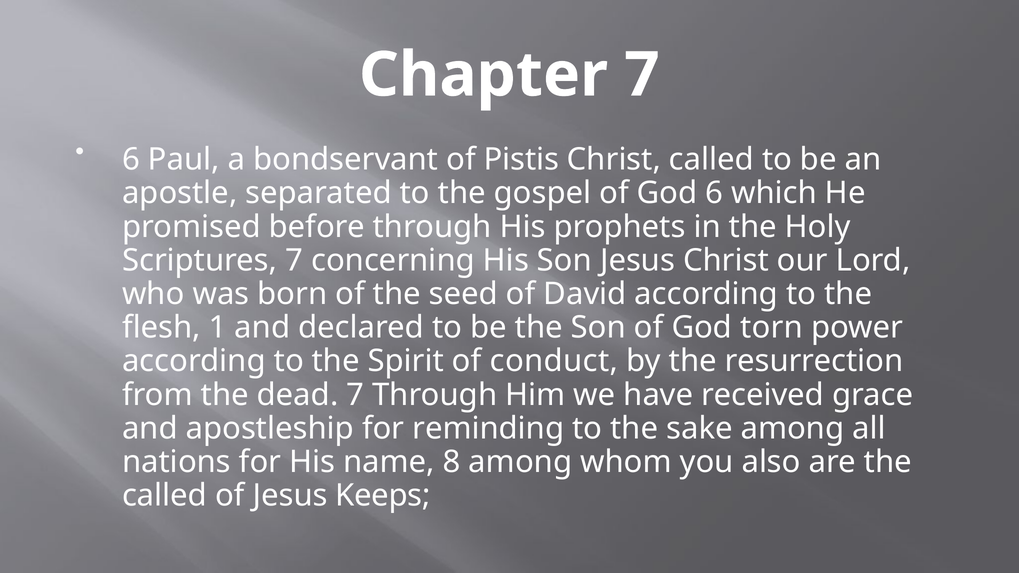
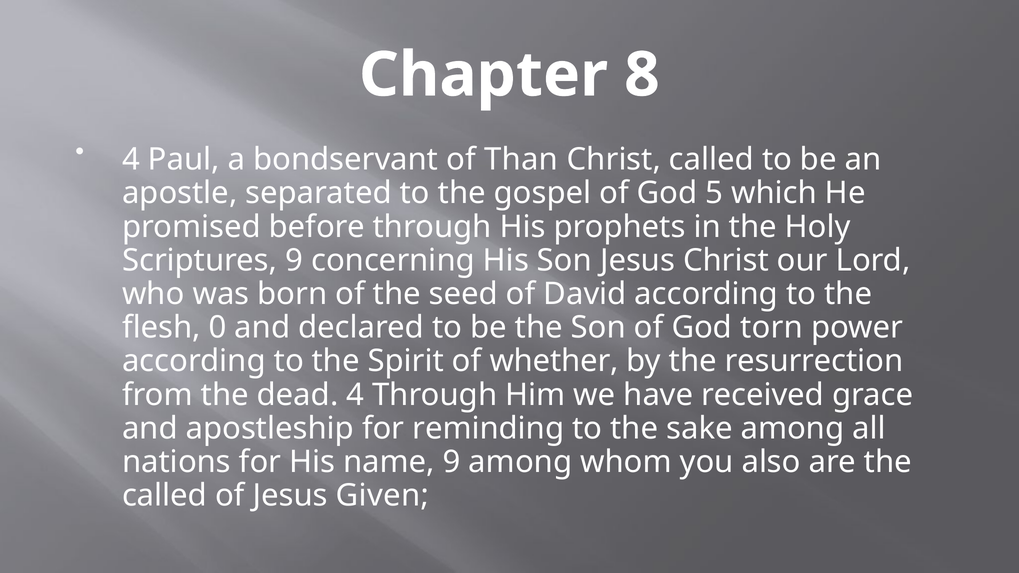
Chapter 7: 7 -> 8 (642, 75)
6: 6 -> 4 (131, 160)
Pistis: Pistis -> Than (521, 160)
God 6: 6 -> 5 (714, 193)
Scriptures 7: 7 -> 9 (294, 260)
1: 1 -> 0 (218, 328)
conduct: conduct -> whether (554, 361)
dead 7: 7 -> 4 (355, 395)
name 8: 8 -> 9 (452, 462)
Keeps: Keeps -> Given (382, 496)
